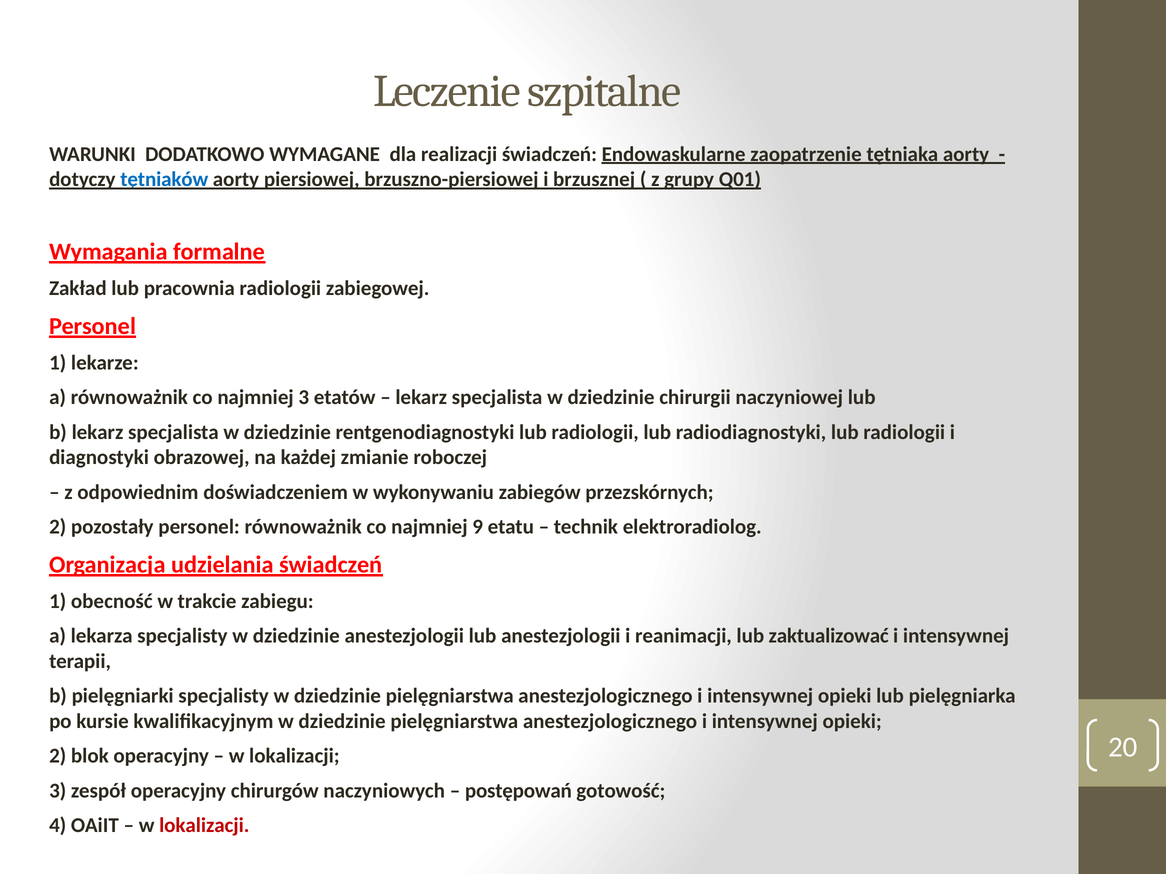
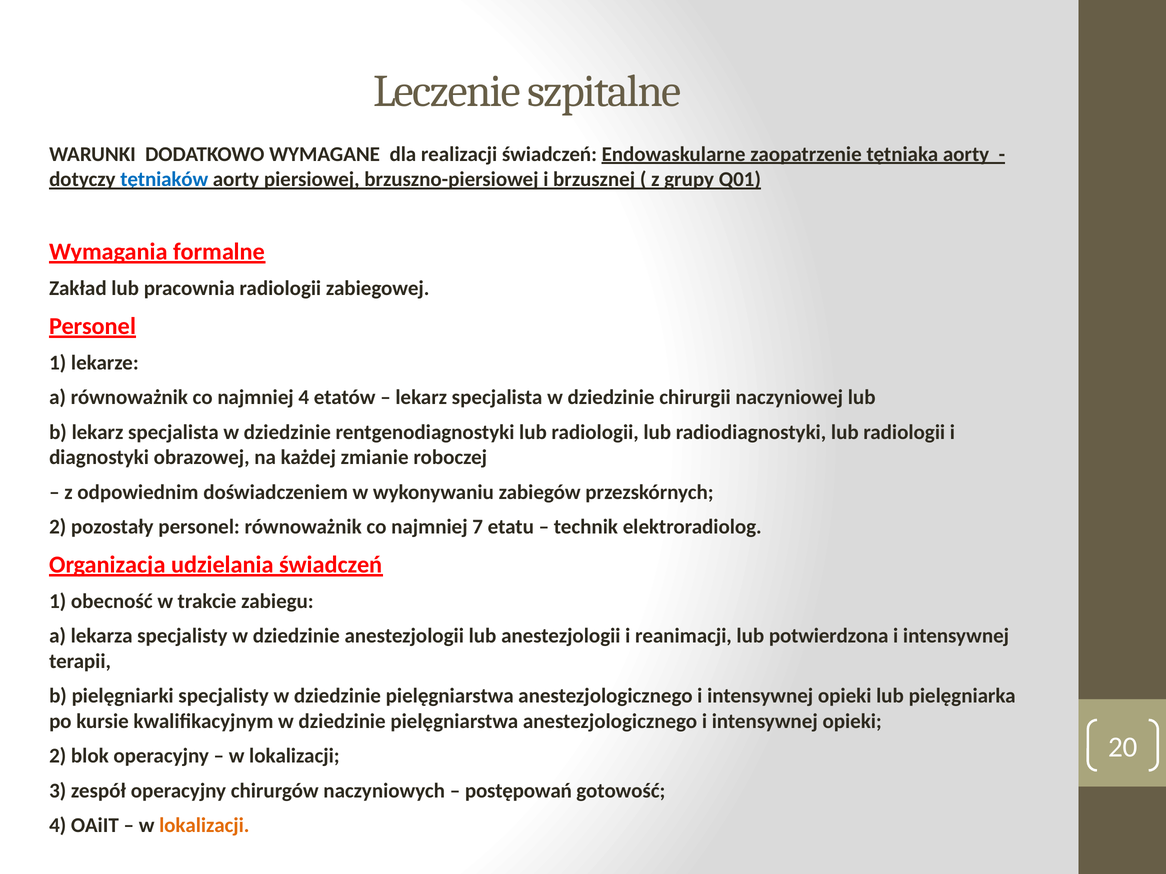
najmniej 3: 3 -> 4 (304, 398)
9: 9 -> 7 (478, 527)
zaktualizować: zaktualizować -> potwierdzona (829, 636)
lokalizacji colour: red -> orange (204, 826)
